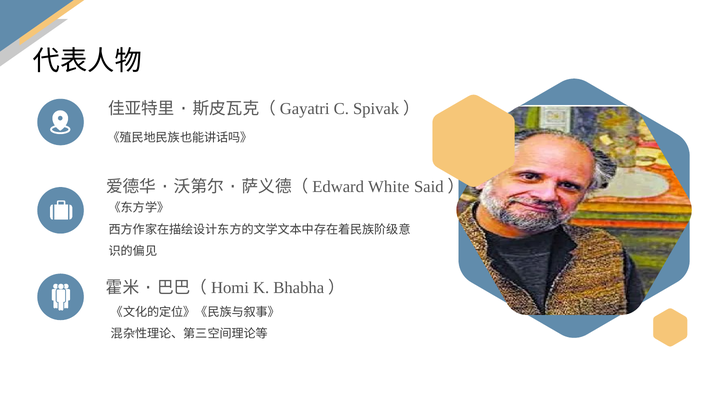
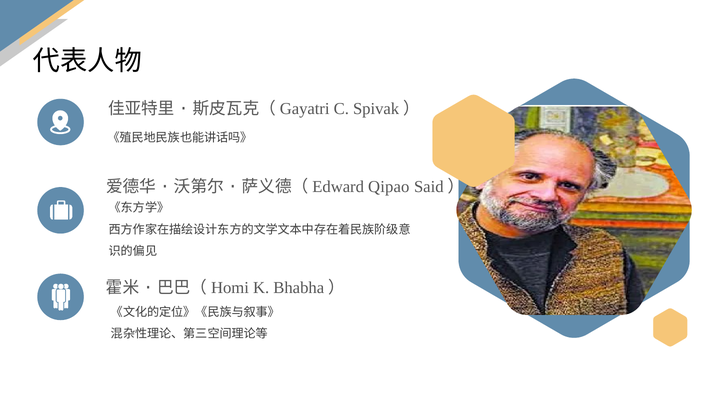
White: White -> Qipao (389, 187)
